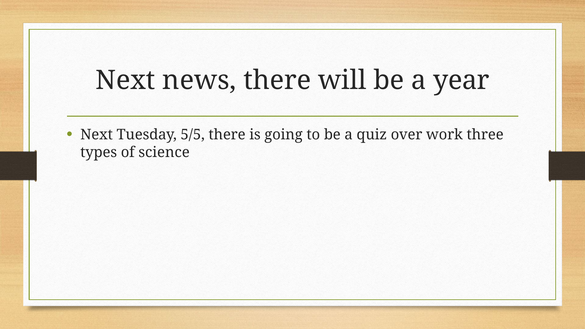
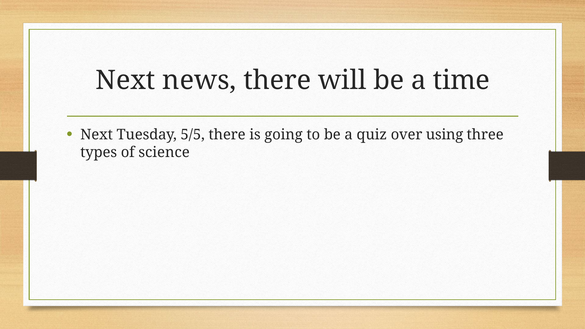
year: year -> time (461, 80)
work: work -> using (445, 135)
